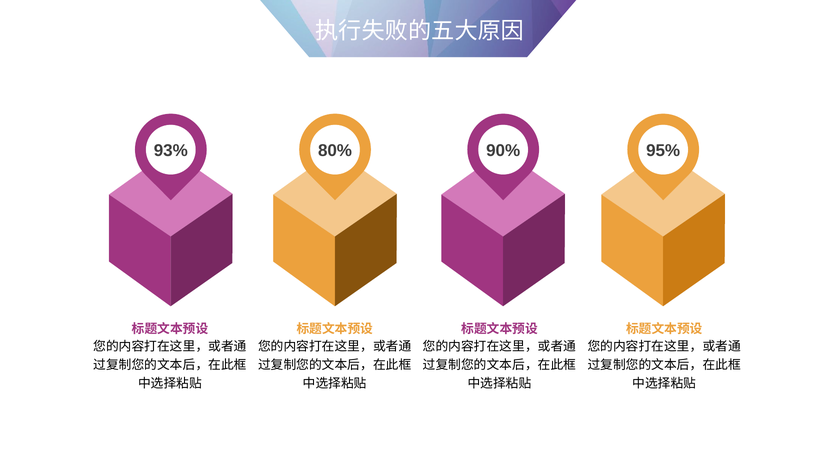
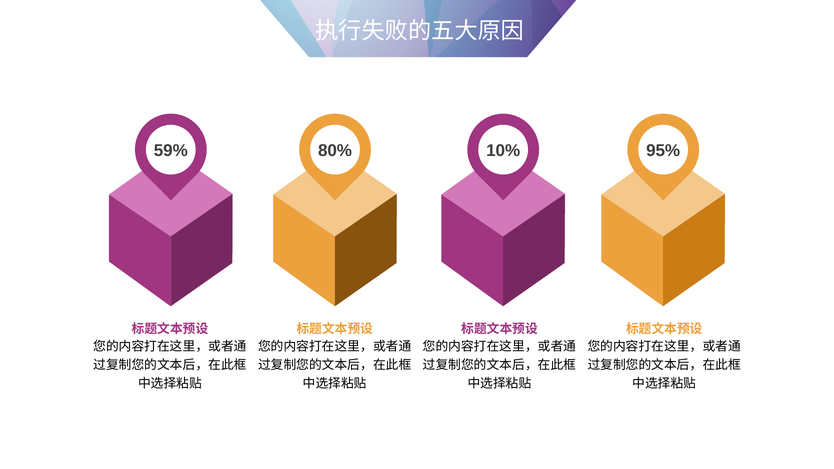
93%: 93% -> 59% (171, 151)
90%: 90% -> 10% (503, 151)
